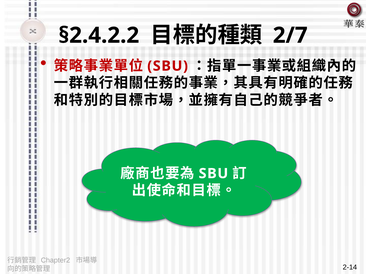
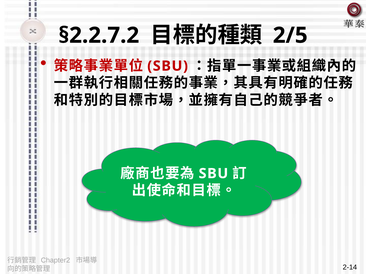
§2.4.2.2: §2.4.2.2 -> §2.2.7.2 (99, 35)
2/7: 2/7 -> 2/5 (290, 35)
